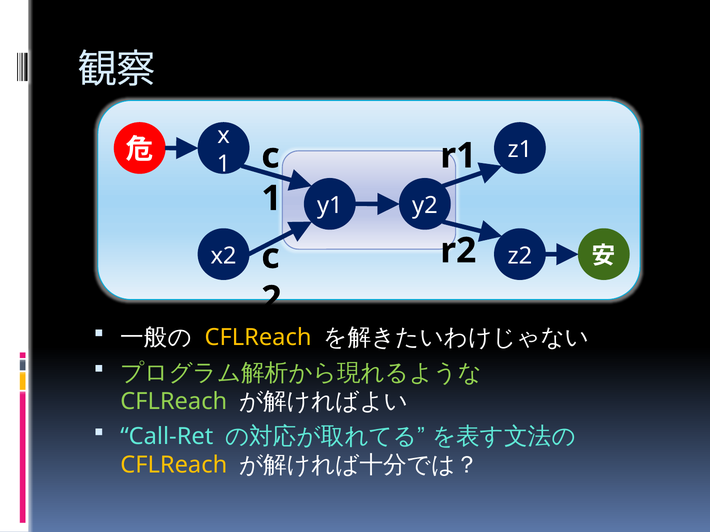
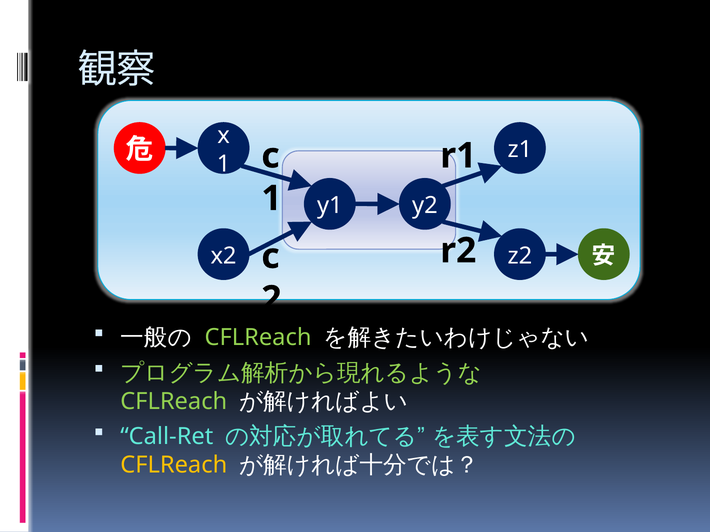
CFLReach colour: yellow -> light green (258, 338)
